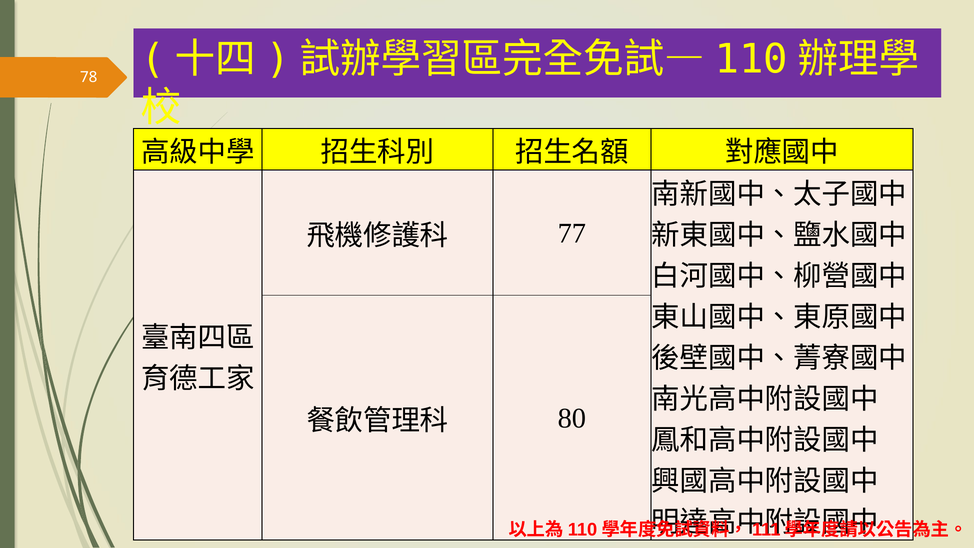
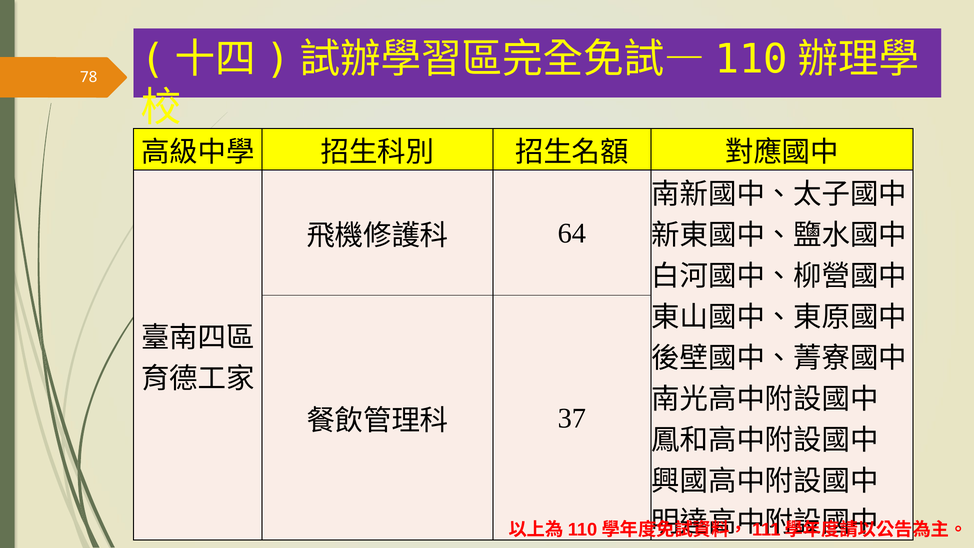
77: 77 -> 64 (572, 233)
80: 80 -> 37 (572, 418)
